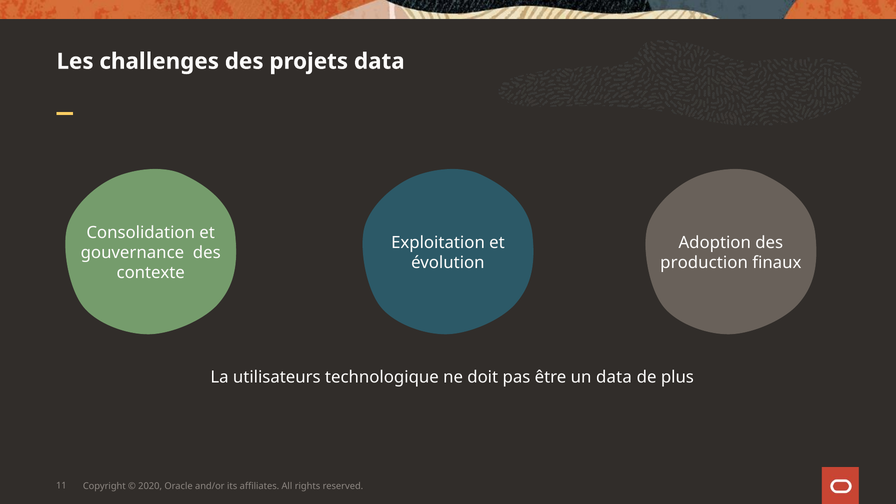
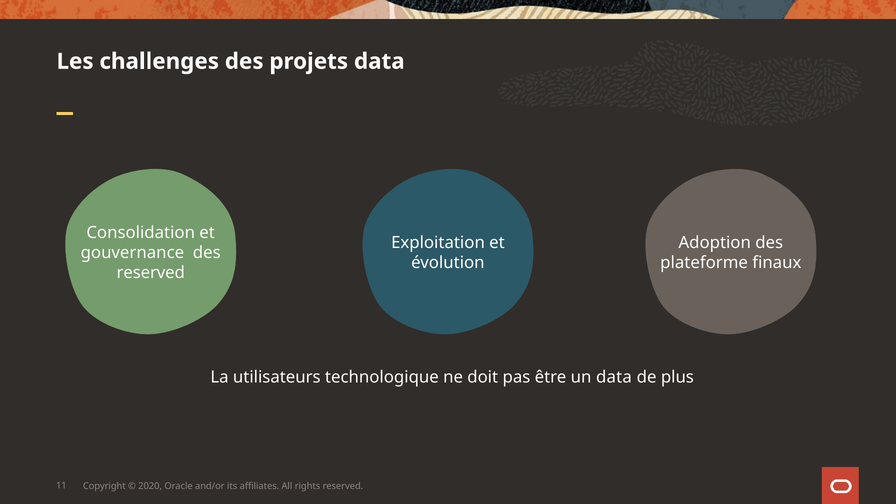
production: production -> plateforme (704, 263)
contexte: contexte -> reserved (151, 273)
